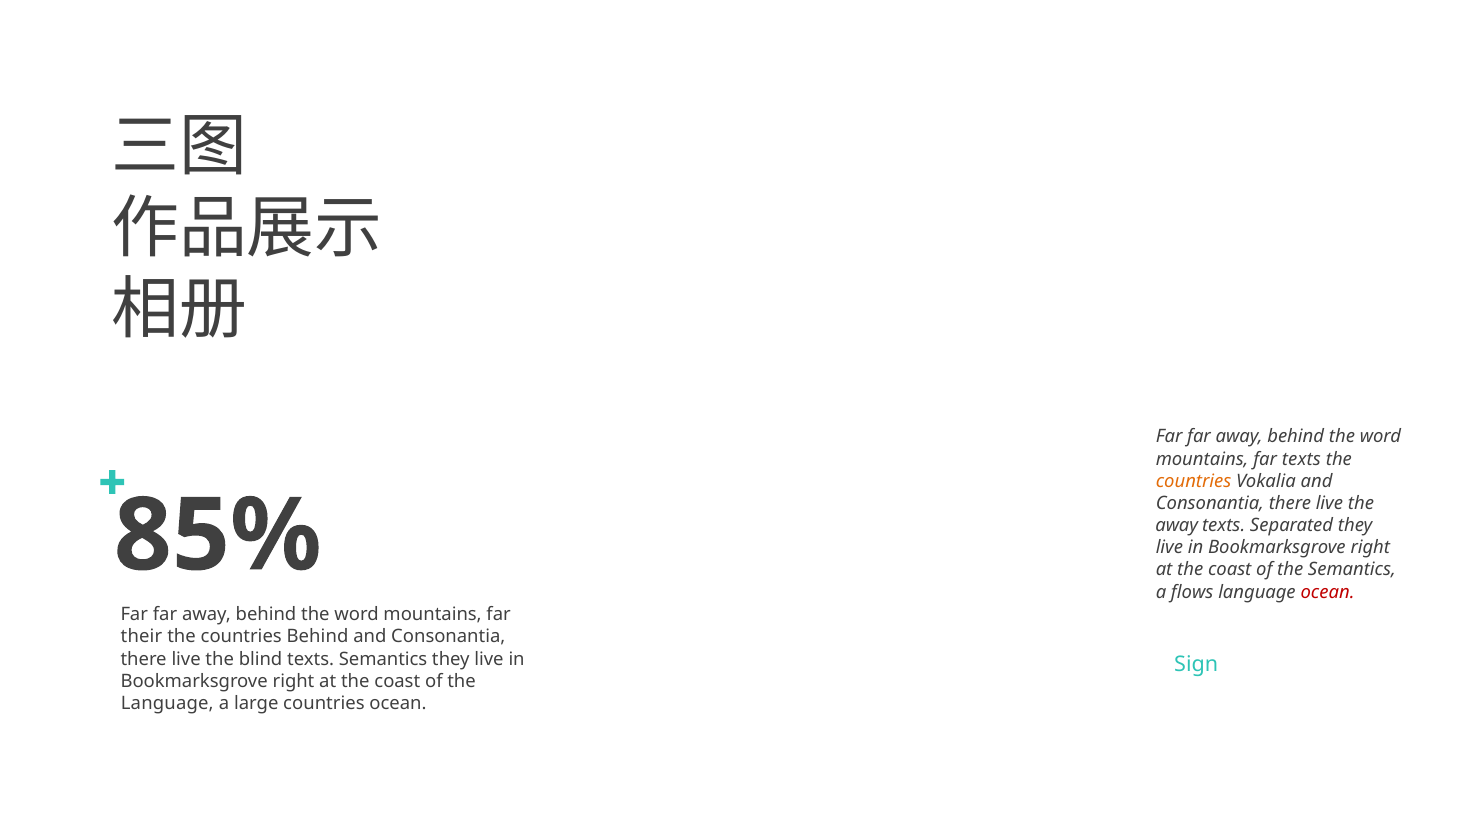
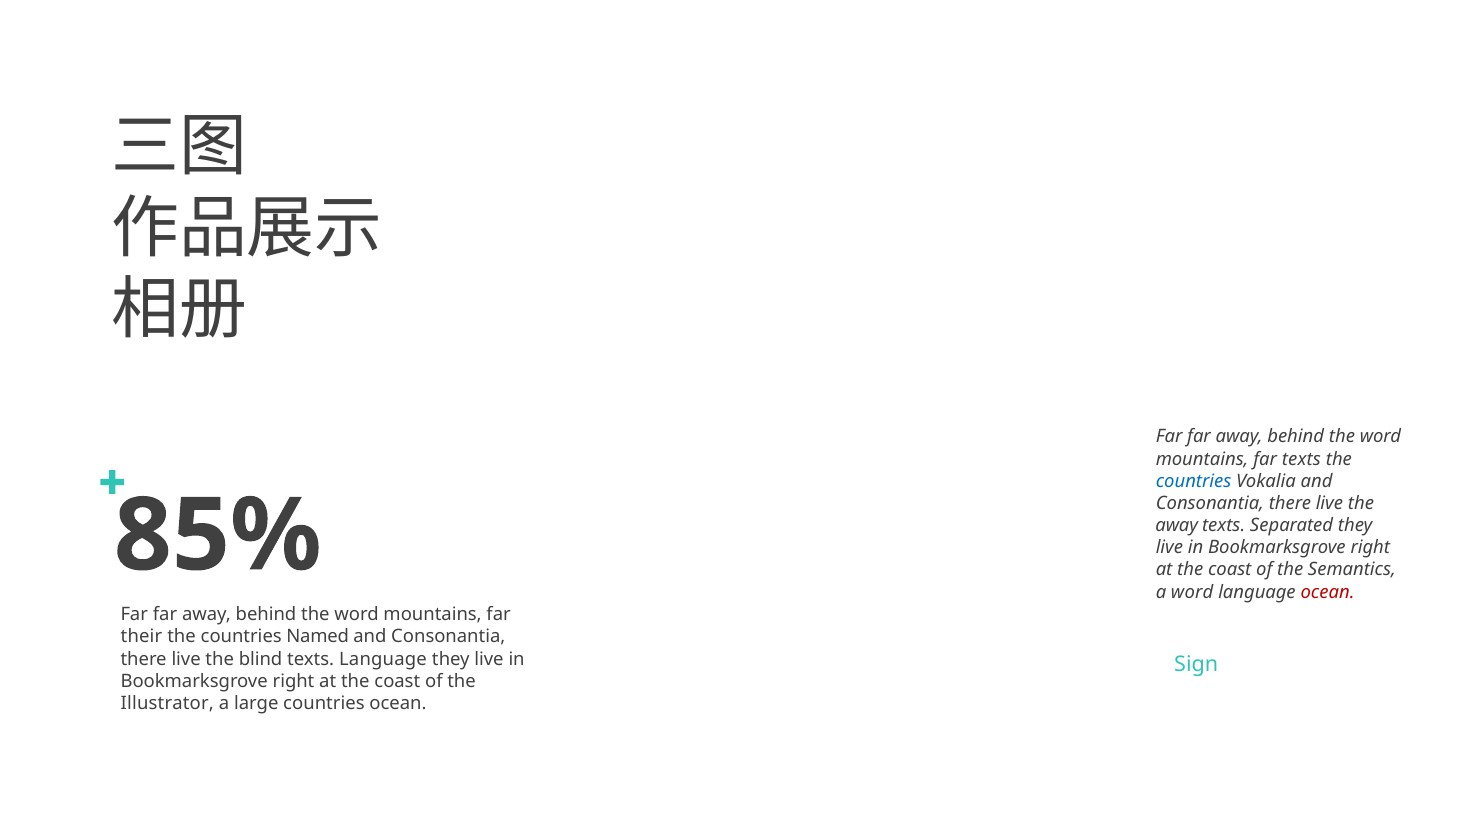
countries colour: orange -> blue (1194, 481)
a flows: flows -> word (1192, 592)
countries Behind: Behind -> Named (318, 637)
texts Semantics: Semantics -> Language (383, 659)
Language: Language -> Illustrator (167, 703)
